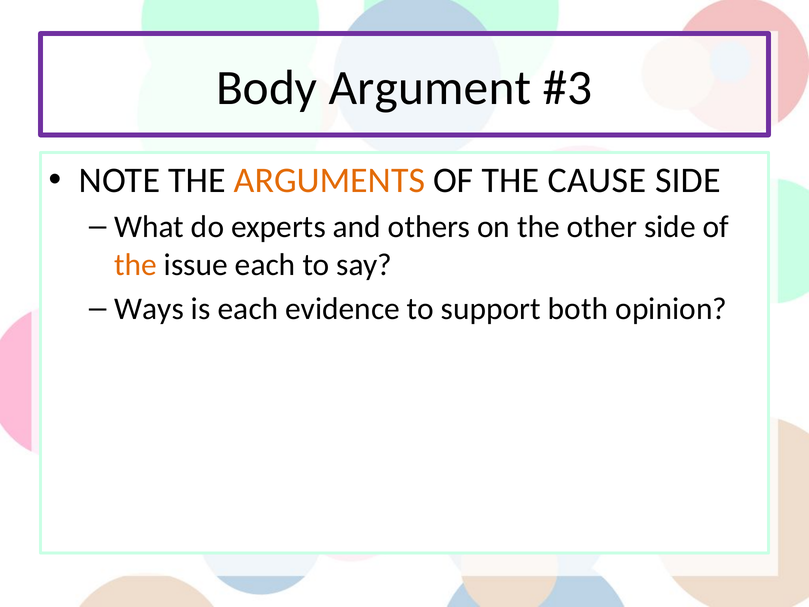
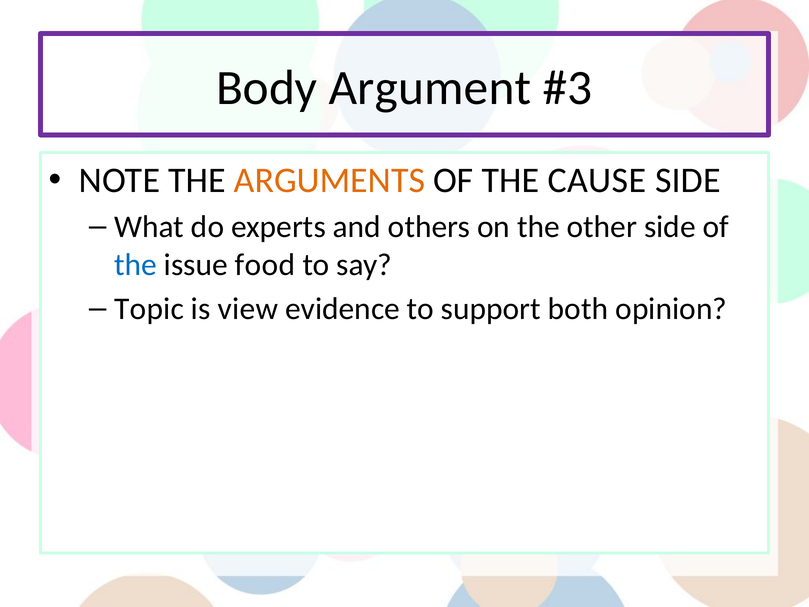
the colour: orange -> blue (136, 265)
issue each: each -> food (265, 265)
Ways: Ways -> Topic (149, 309)
is each: each -> view (248, 309)
